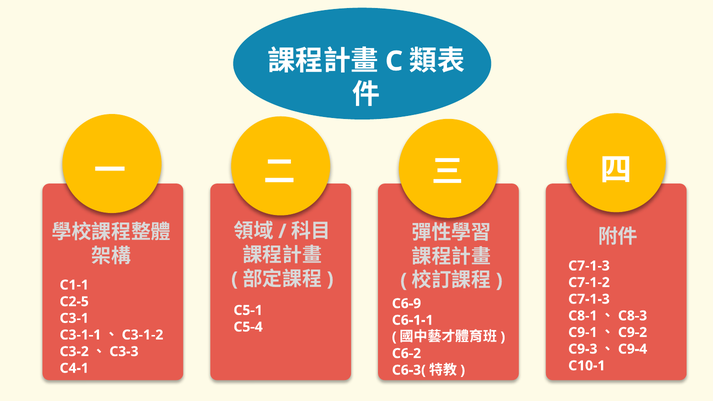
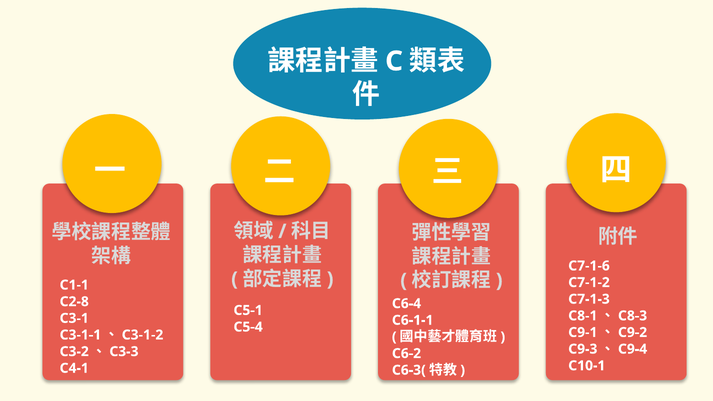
C7-1-3: C7-1-3 -> C7-1-6 (589, 266)
C2-5: C2-5 -> C2-8 (74, 302)
C6-9: C6-9 -> C6-4 (406, 304)
